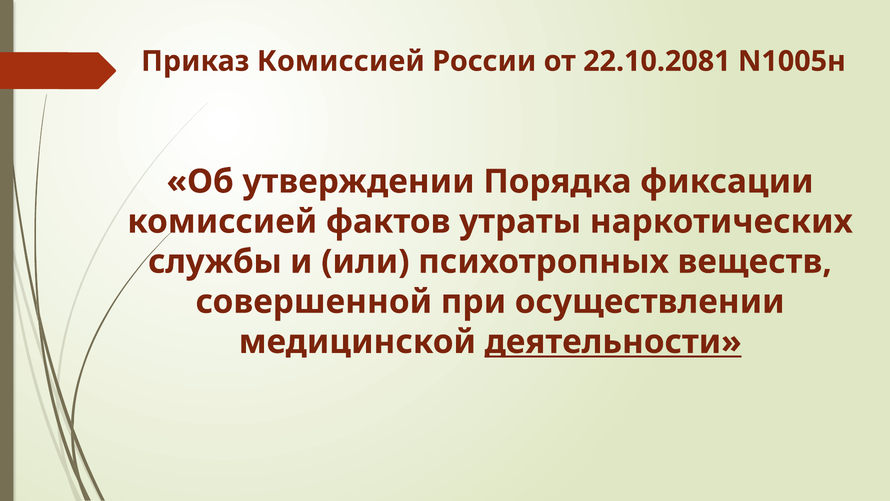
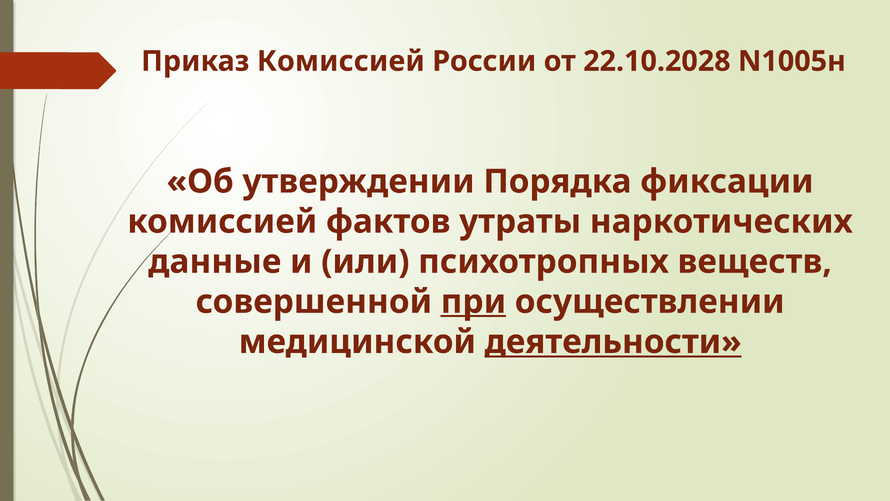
22.10.2081: 22.10.2081 -> 22.10.2028 (657, 61)
службы: службы -> данные (215, 262)
при underline: none -> present (473, 302)
